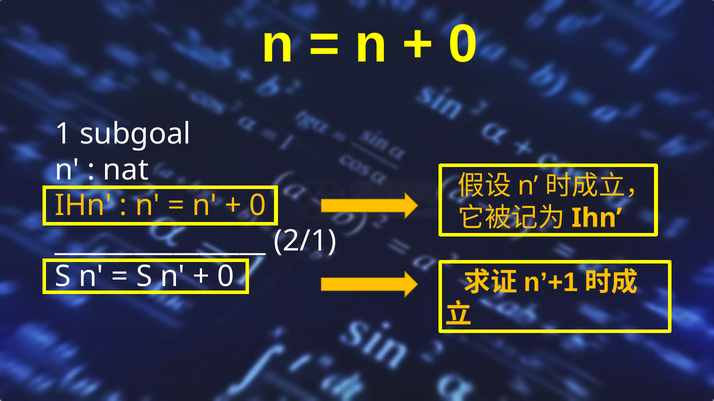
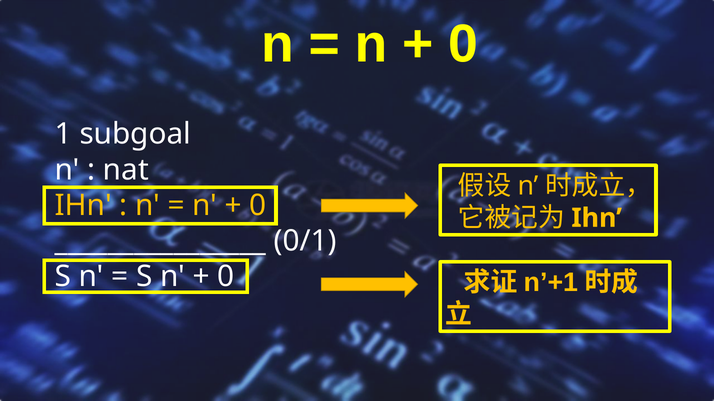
2/1: 2/1 -> 0/1 (305, 241)
